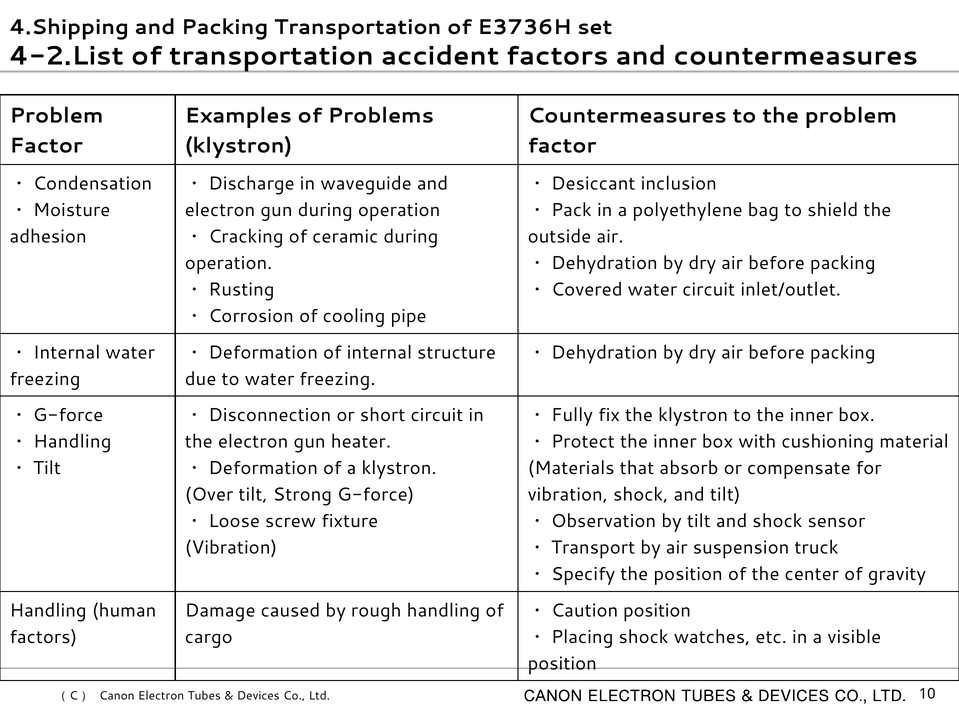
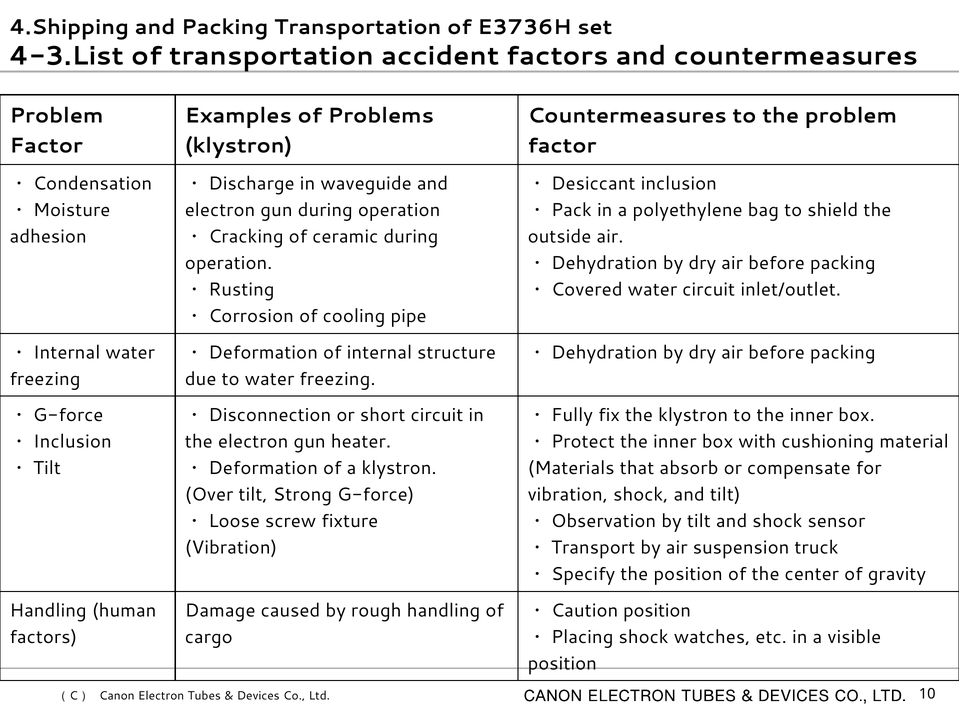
4-2.List: 4-2.List -> 4-3.List (67, 56)
Handling: Handling -> Inclusion (72, 442)
